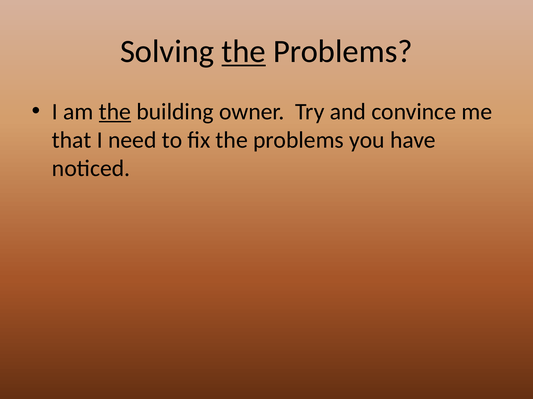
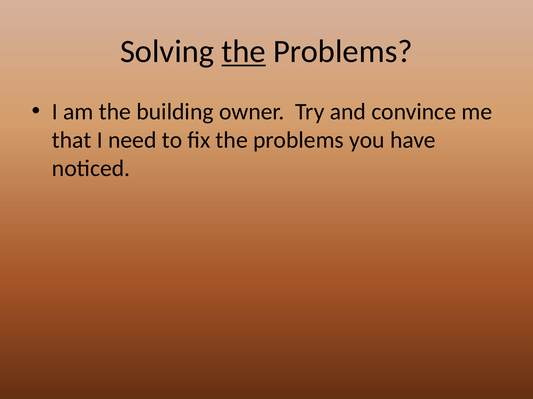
the underline: present -> none (115, 112)
